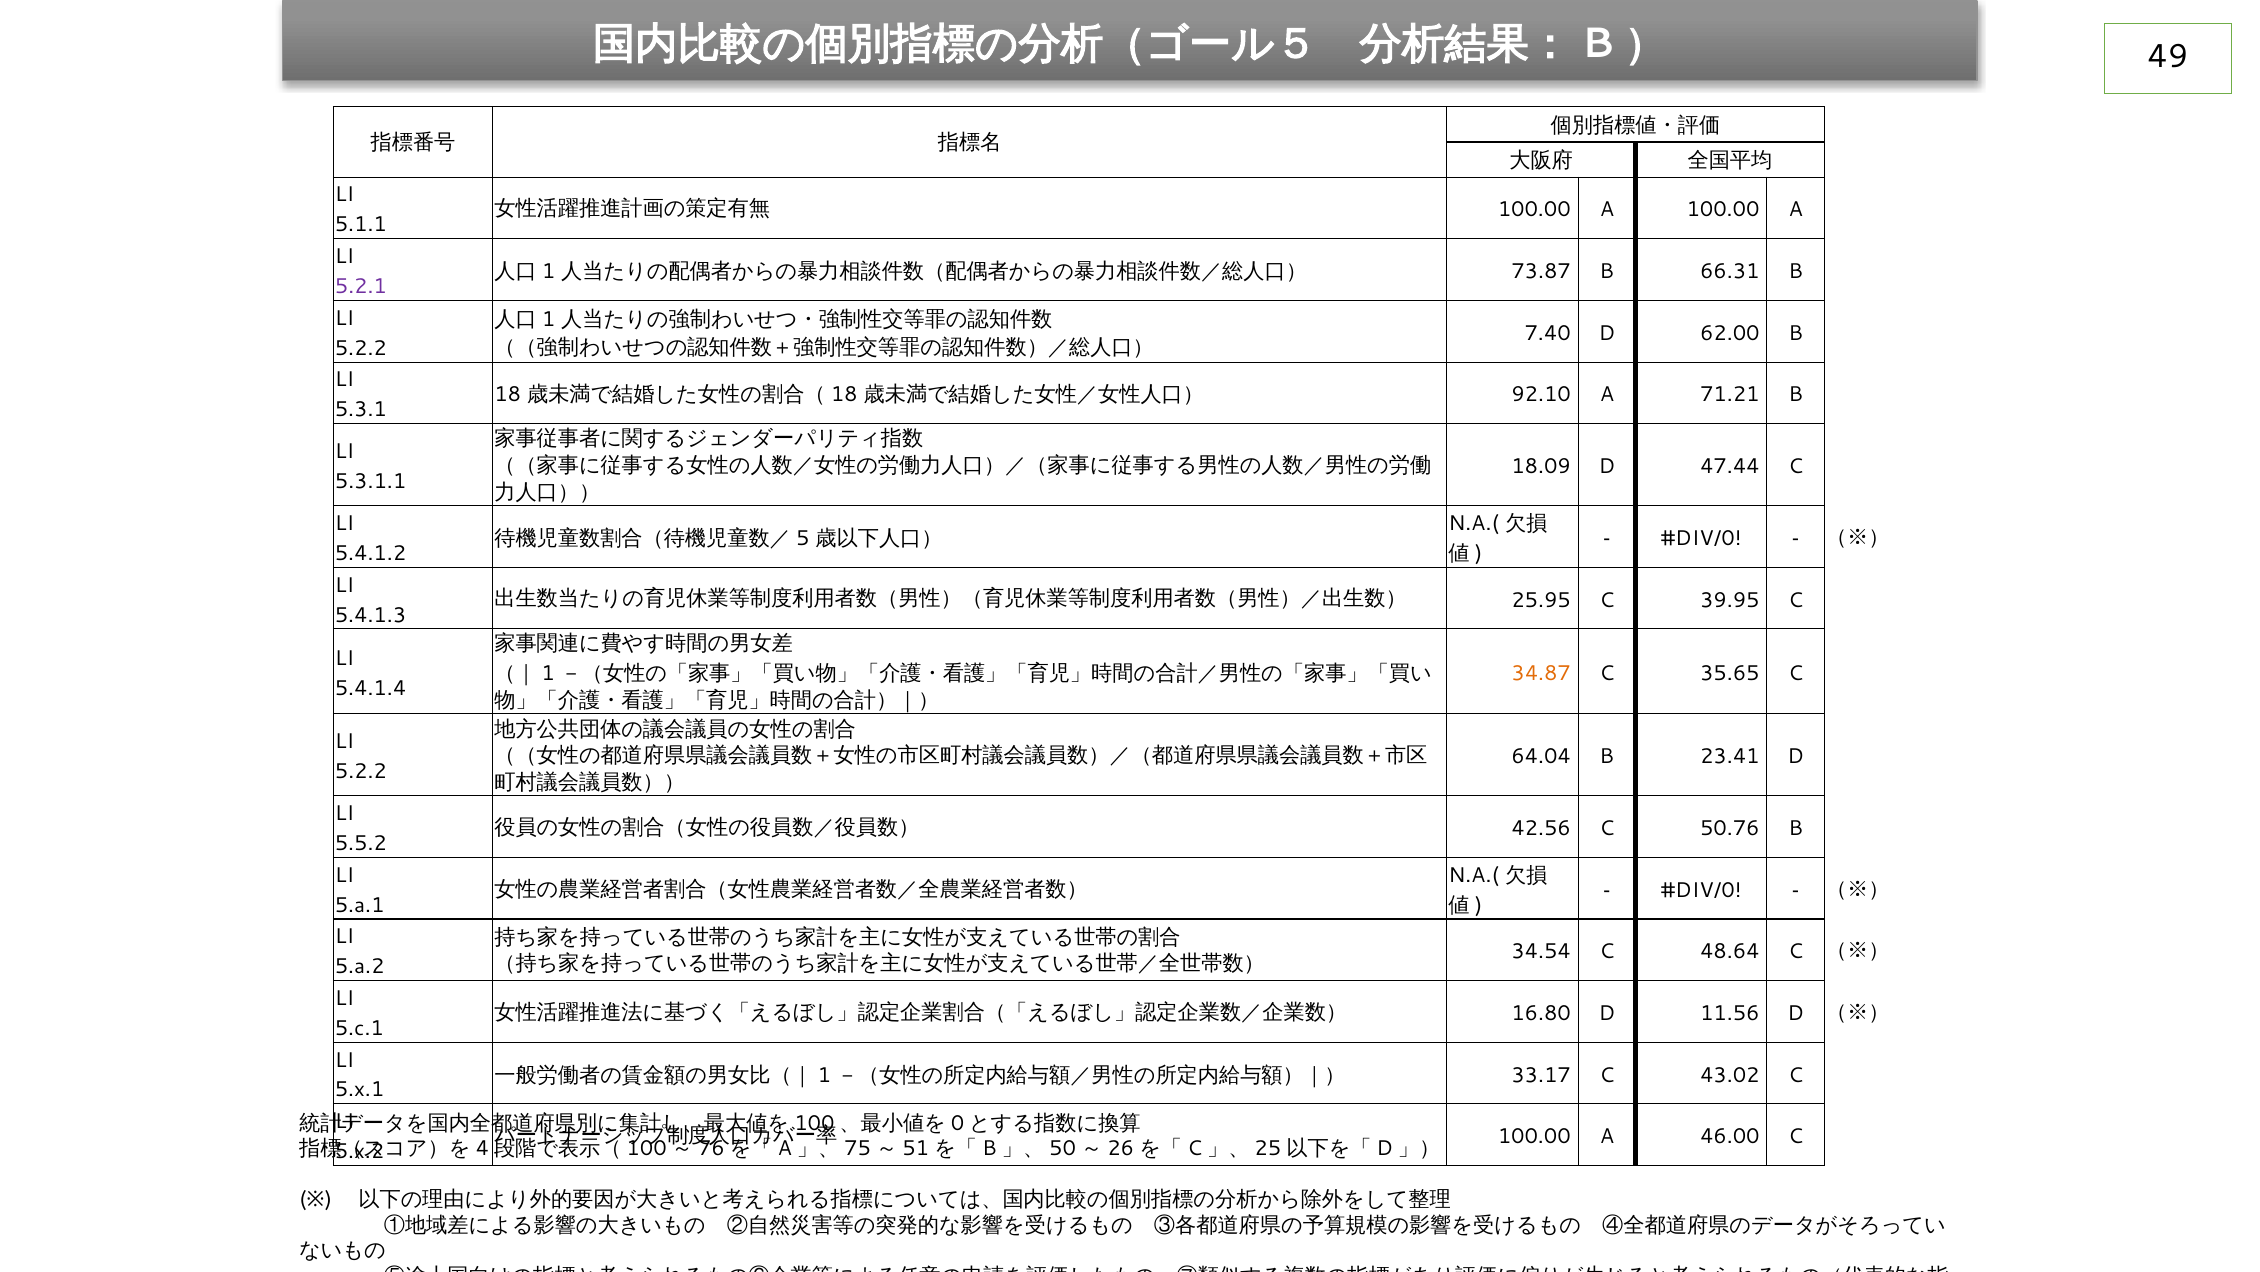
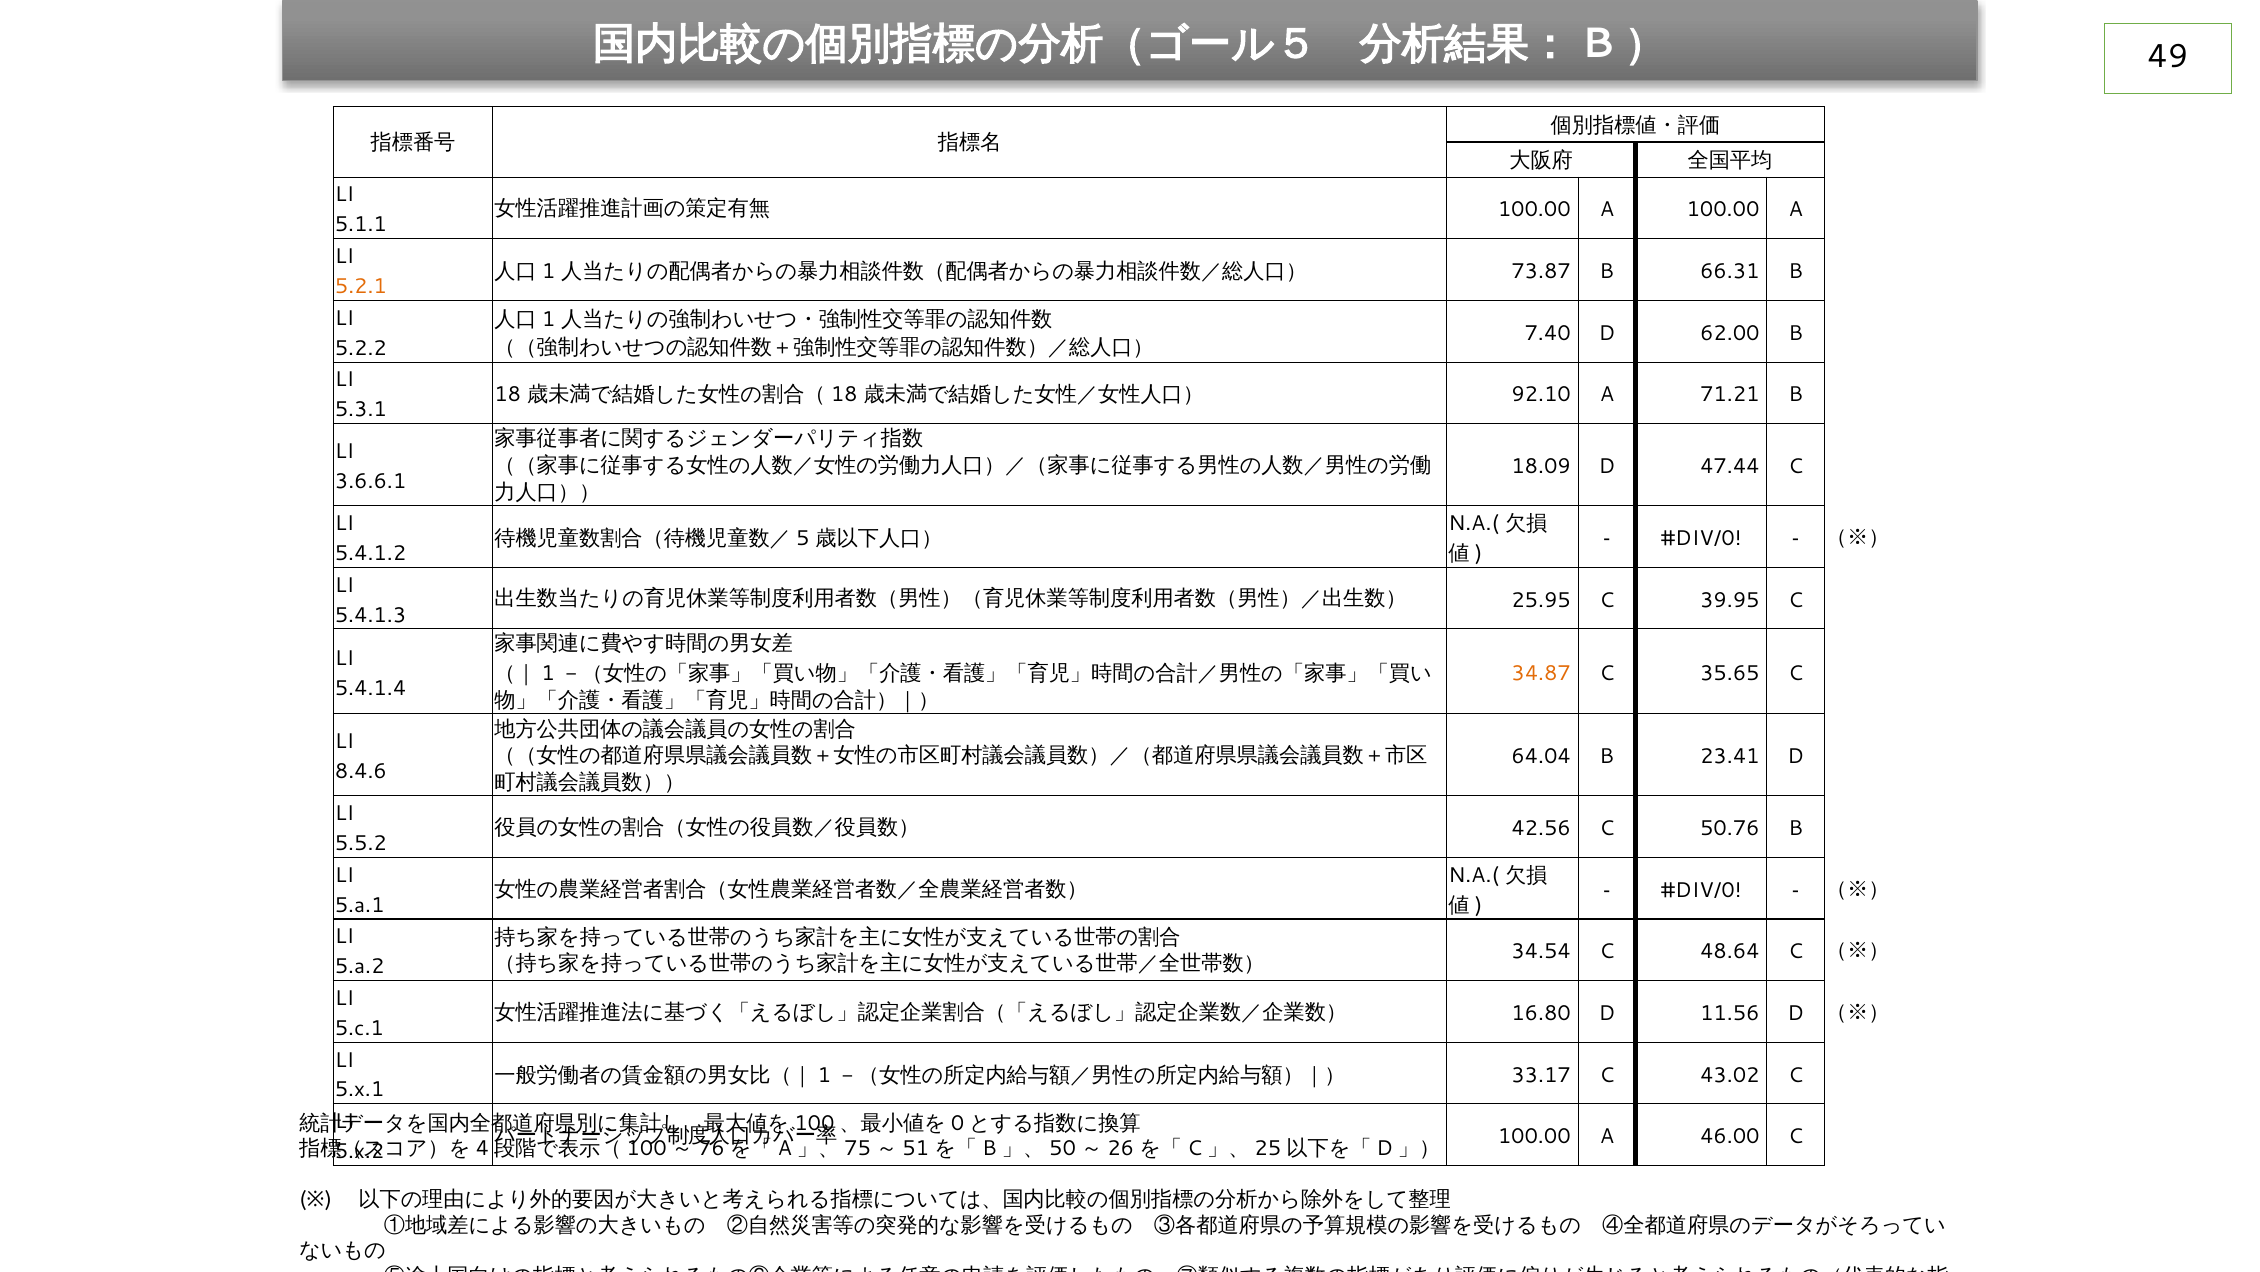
5.2.1 colour: purple -> orange (361, 286)
5.3.1.1: 5.3.1.1 -> 3.6.6.1 (371, 481)
5.2.2: 5.2.2 -> 8.4.6 (361, 771)
